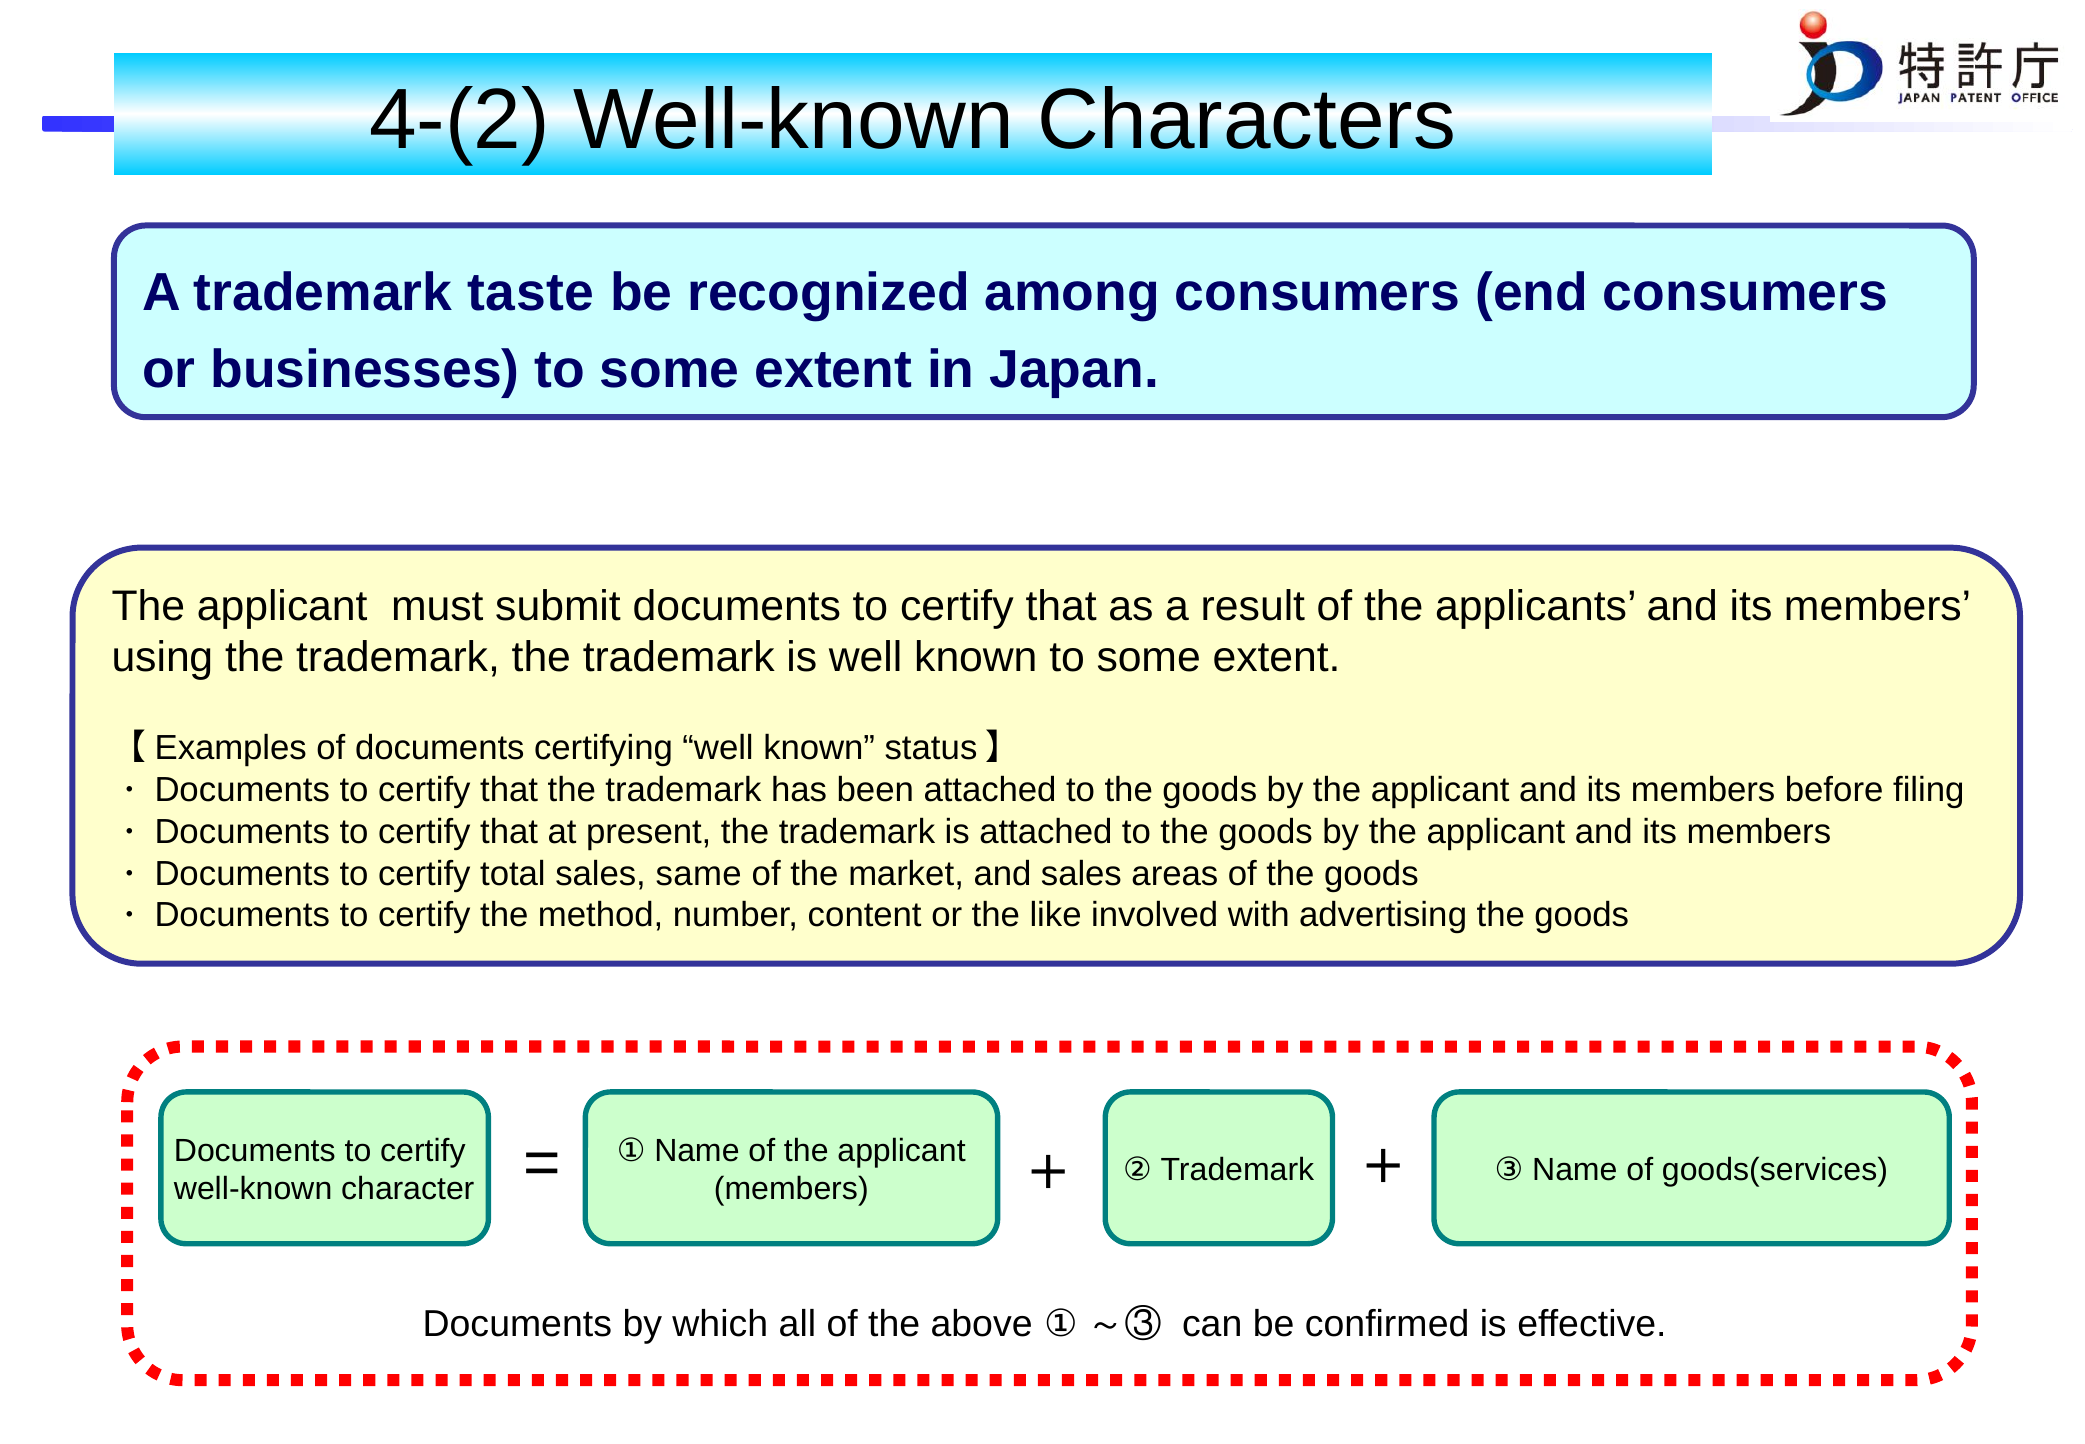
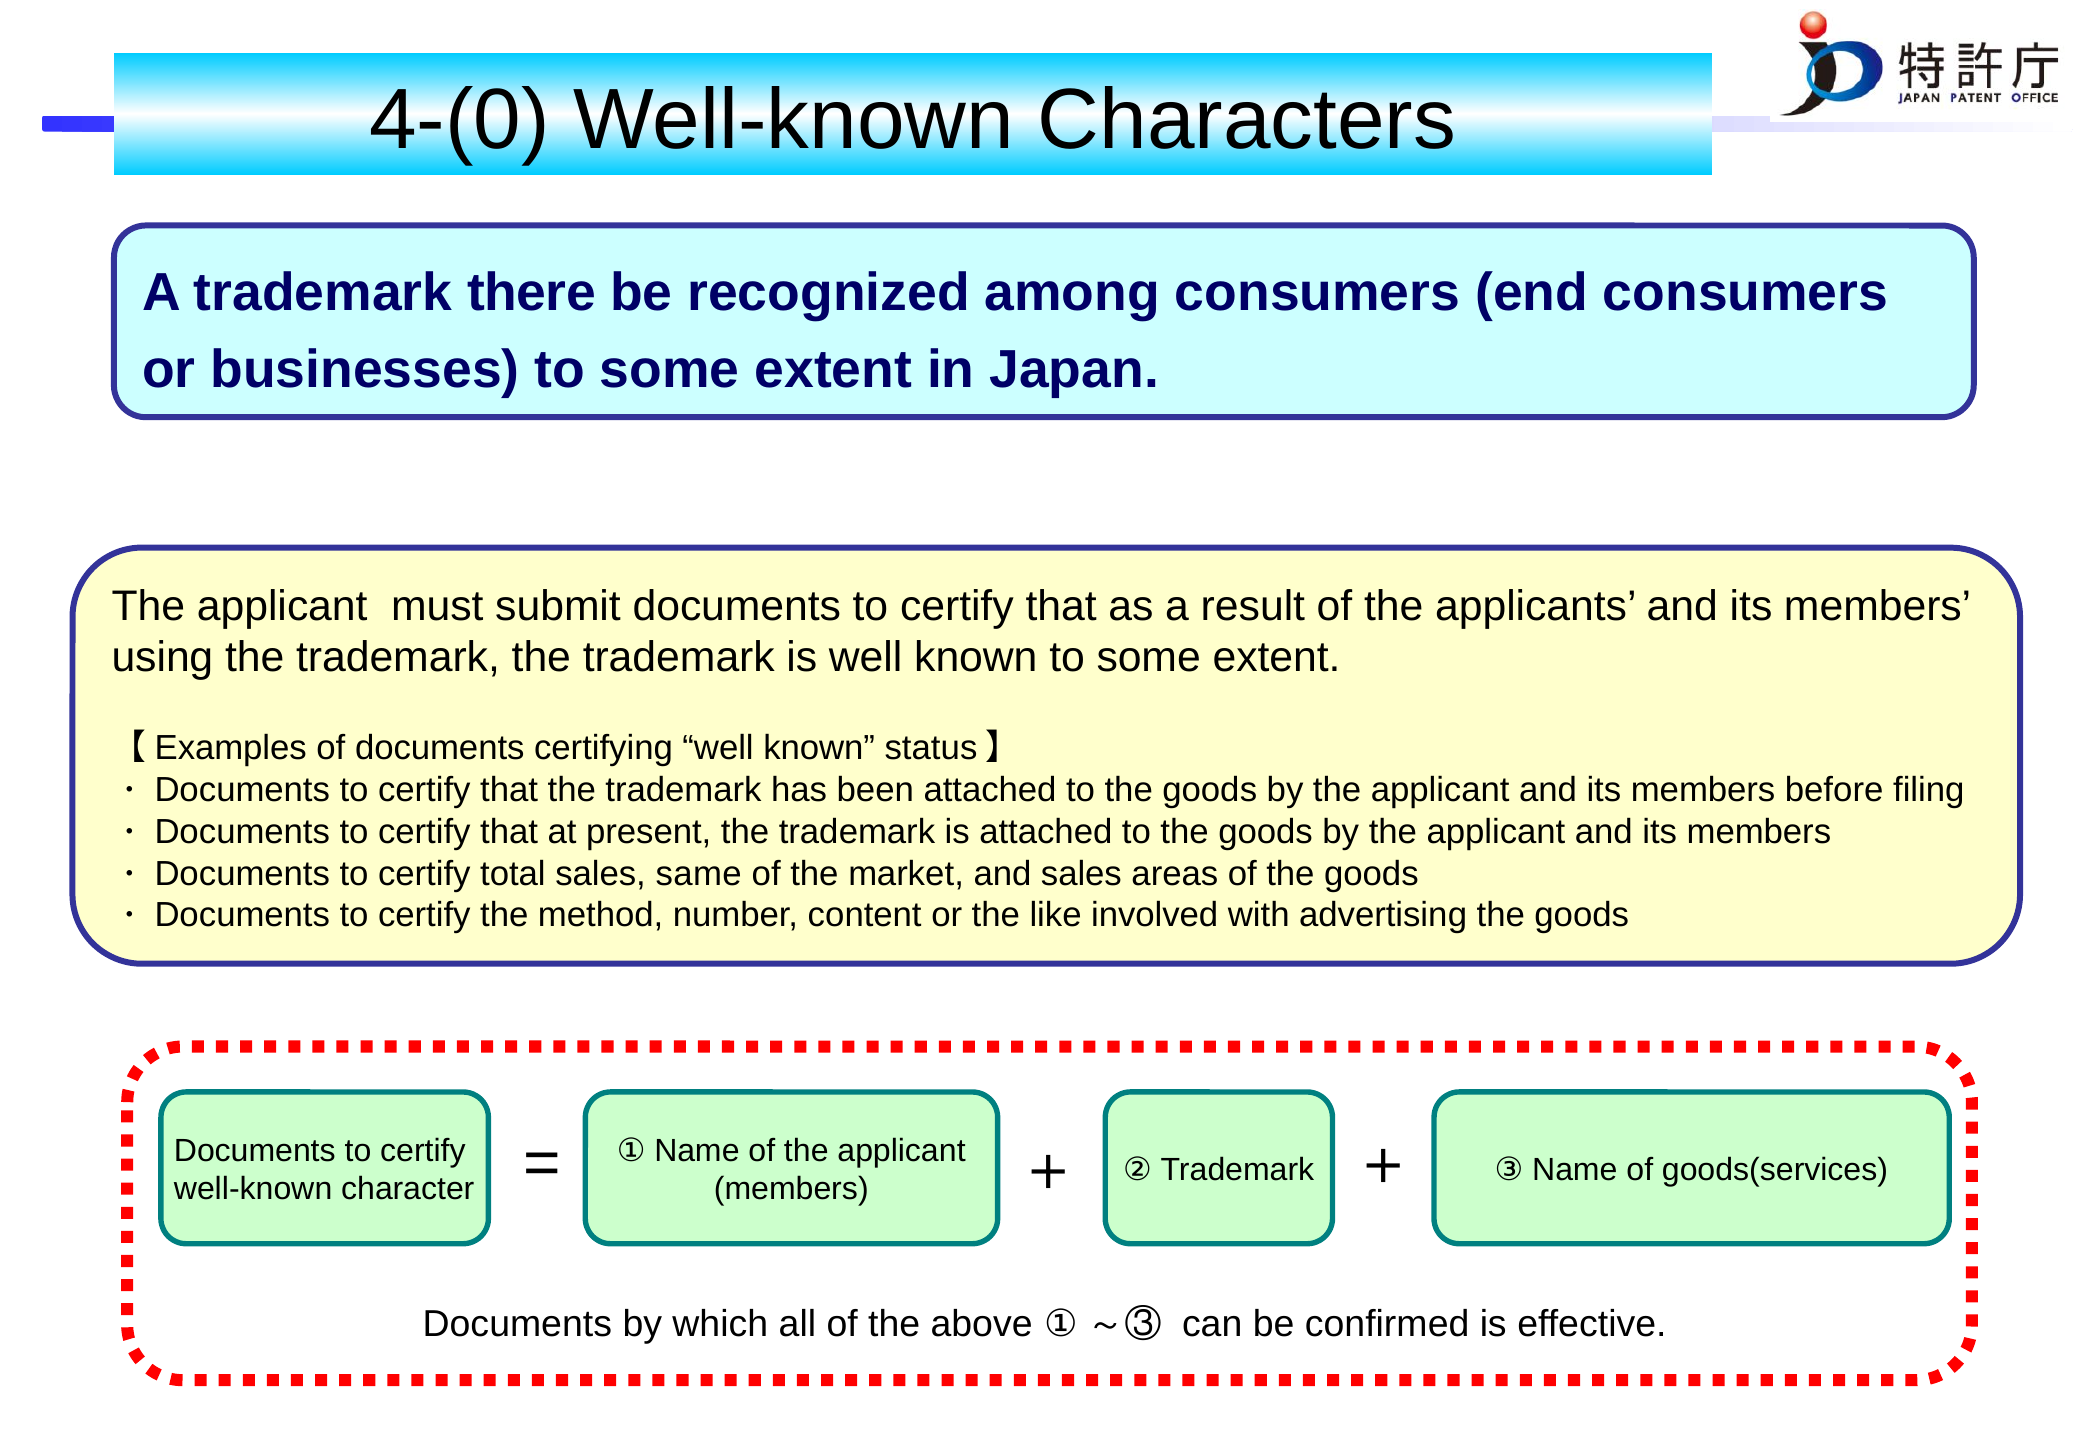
4-(2: 4-(2 -> 4-(0 (459, 120)
taste: taste -> there (531, 293)
